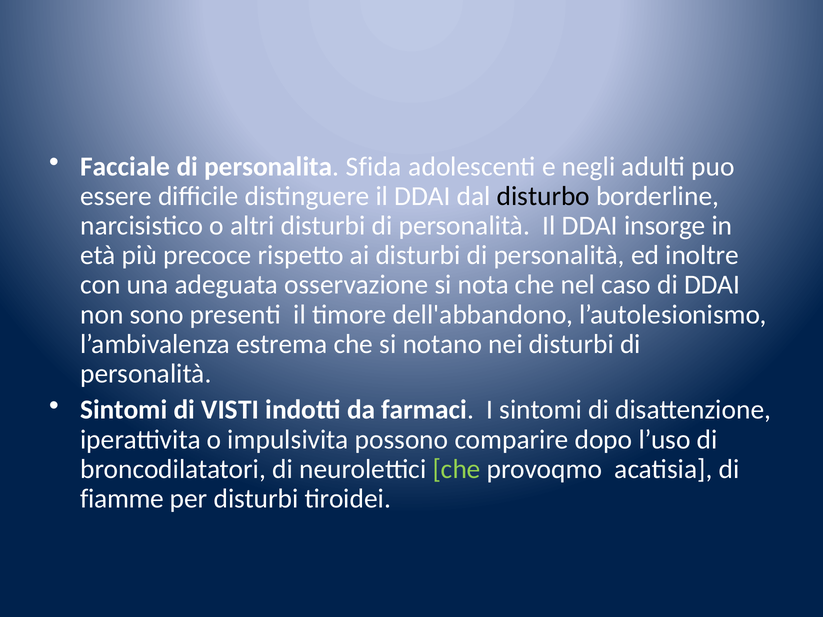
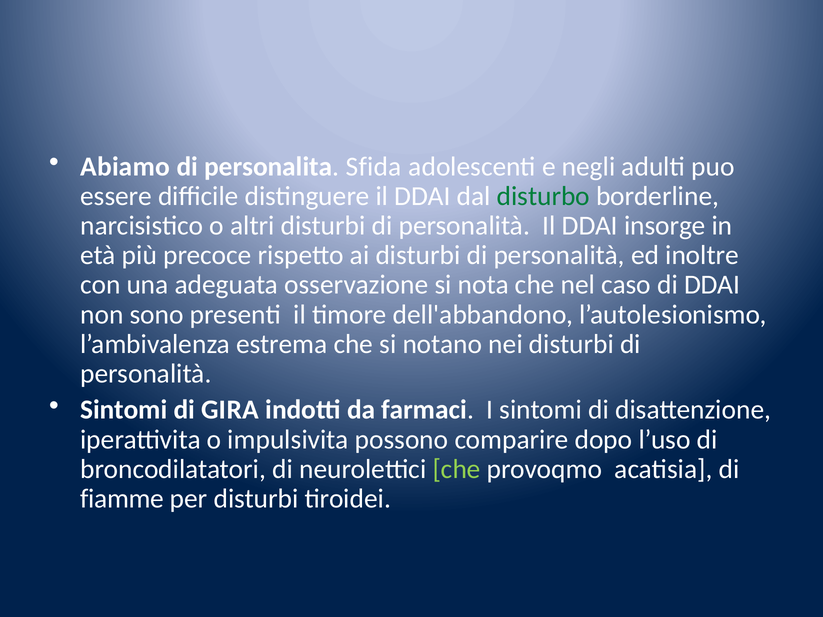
Facciale: Facciale -> Abiamo (125, 167)
disturbo colour: black -> green (543, 196)
VISTI: VISTI -> GIRA (230, 410)
